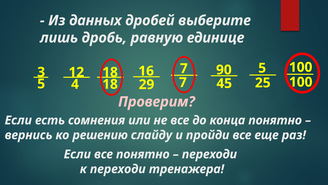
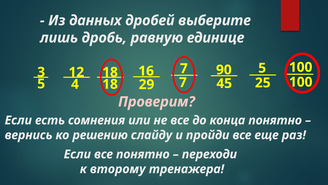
к переходи: переходи -> второму (118, 169)
